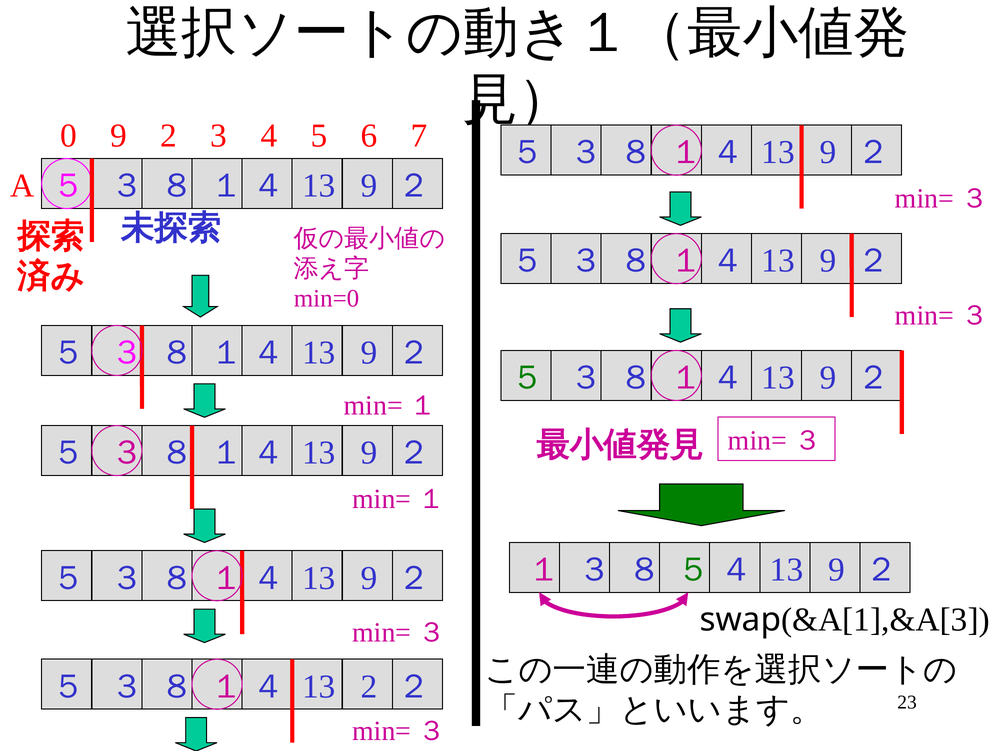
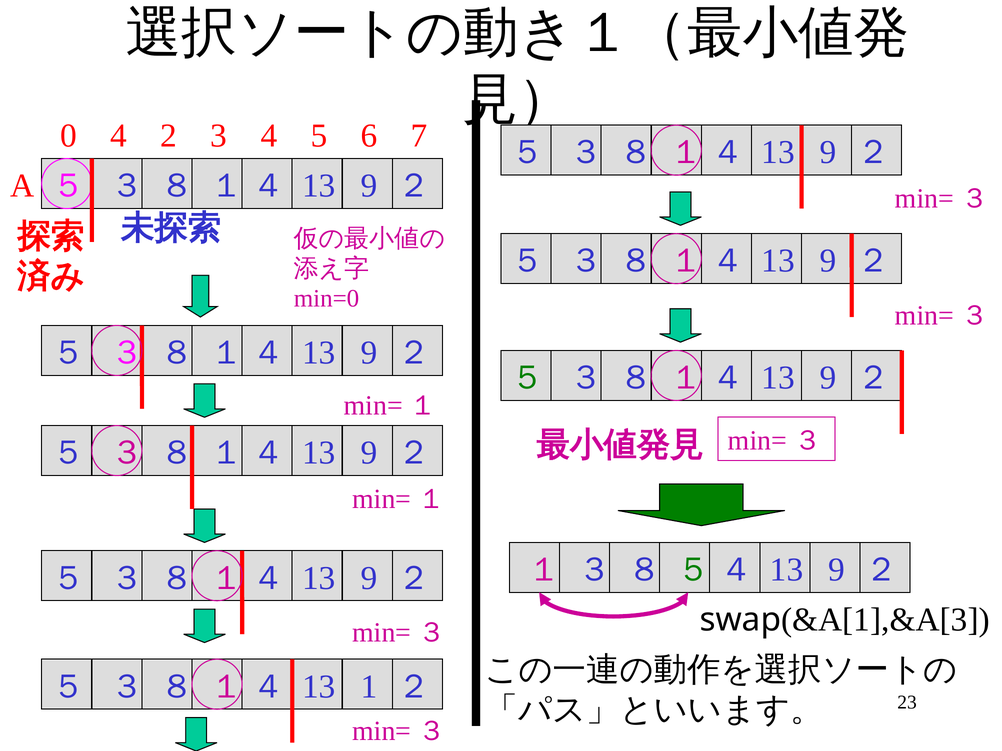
0 9: 9 -> 4 (119, 136)
13 2: 2 -> 1 (369, 687)
